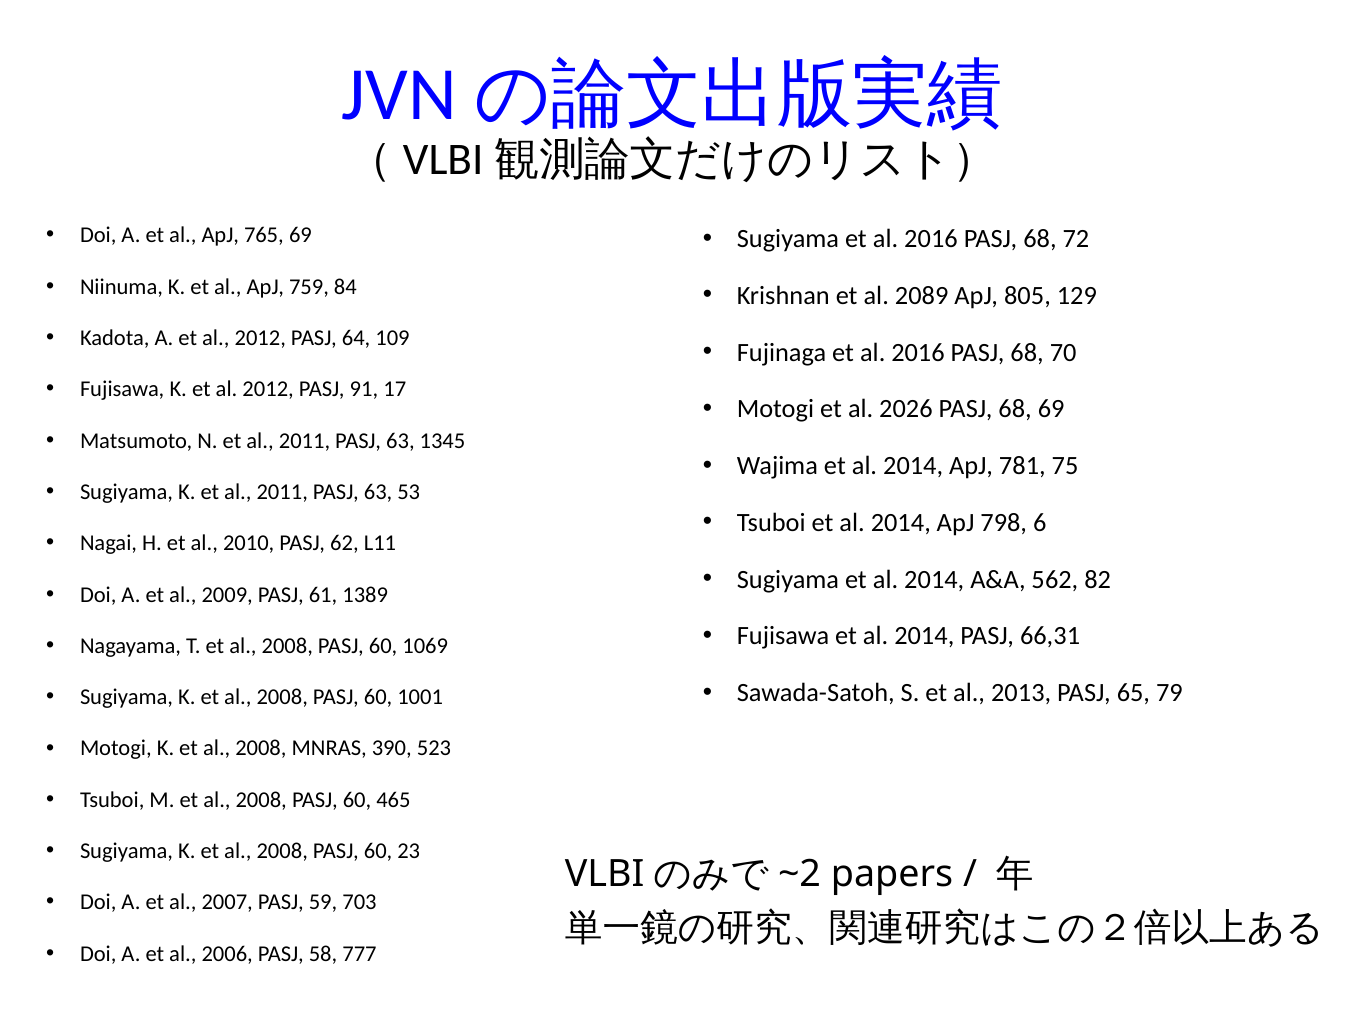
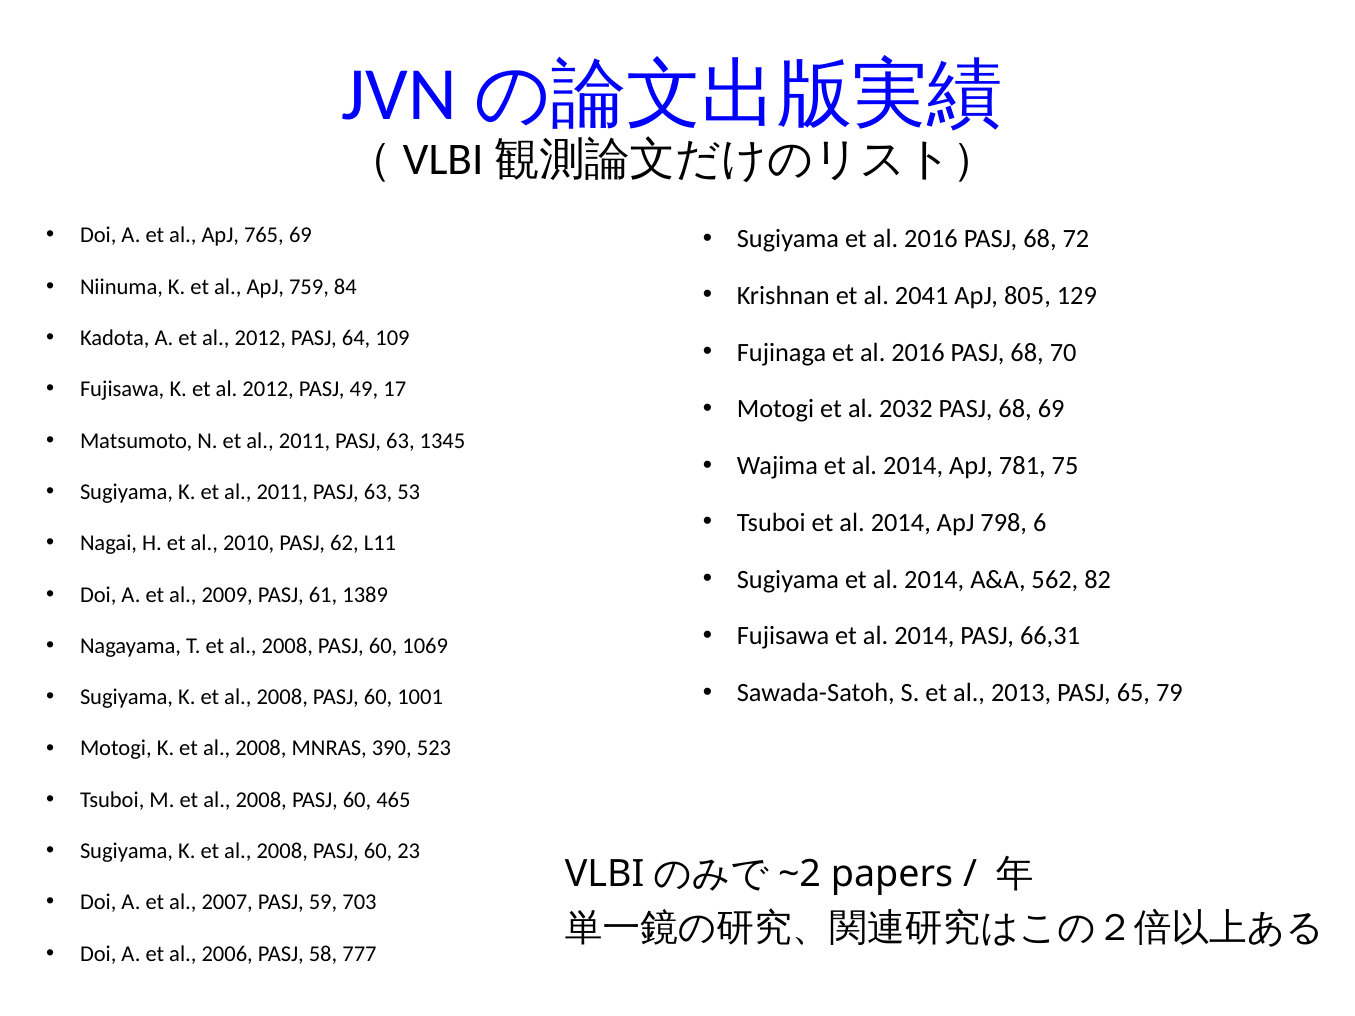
2089: 2089 -> 2041 (922, 296)
91: 91 -> 49 (364, 390)
2026: 2026 -> 2032 (906, 409)
